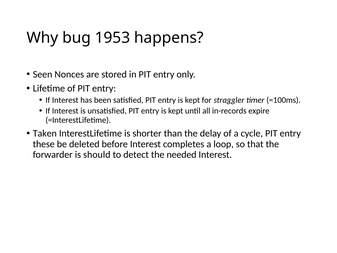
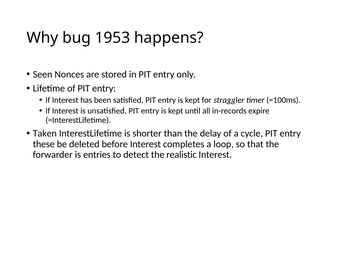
should: should -> entries (97, 155)
needed: needed -> realistic (182, 155)
